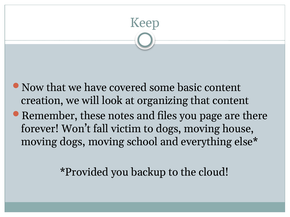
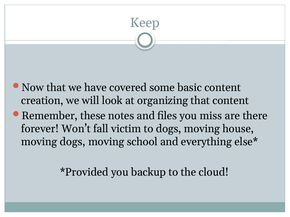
page: page -> miss (211, 116)
